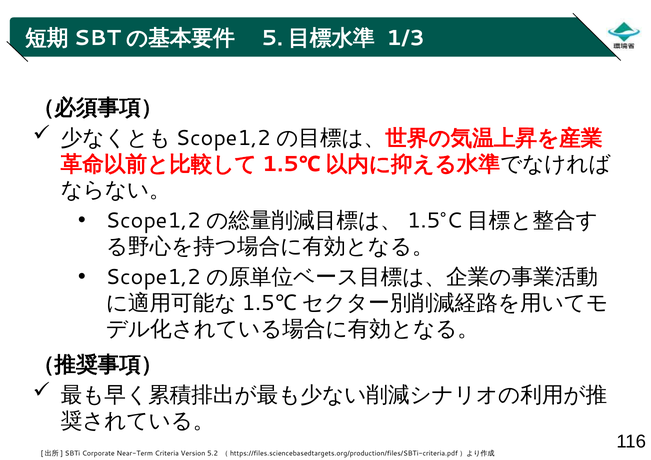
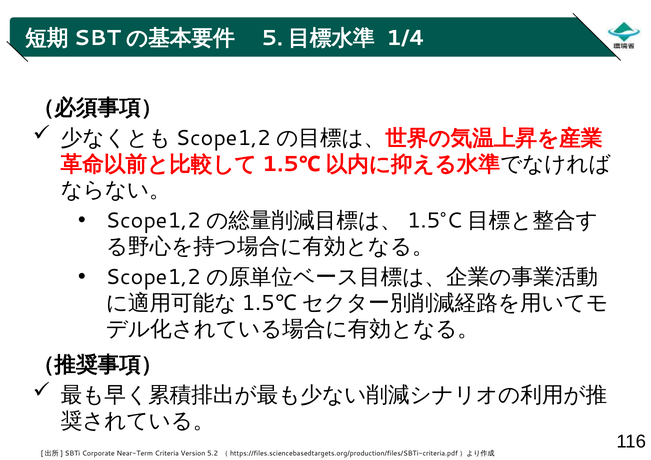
1/3: 1/3 -> 1/4 (406, 38)
